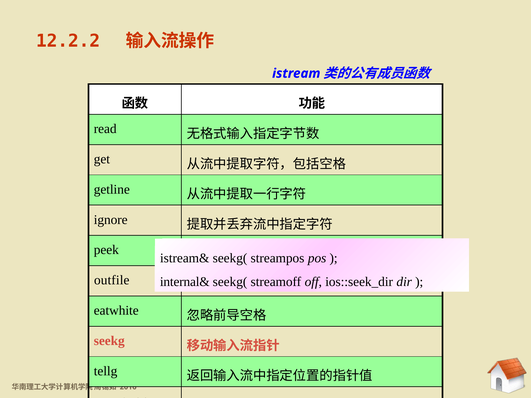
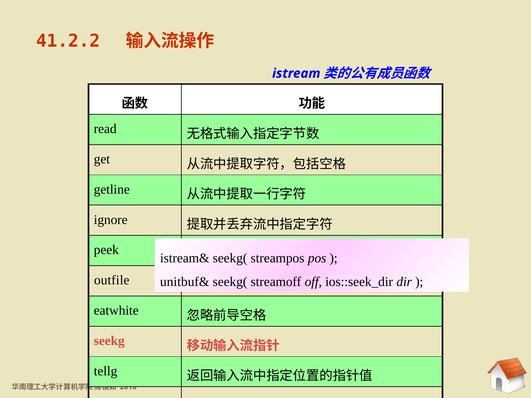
12.2.2: 12.2.2 -> 41.2.2 (68, 41)
internal&: internal& -> unitbuf& (185, 282)
